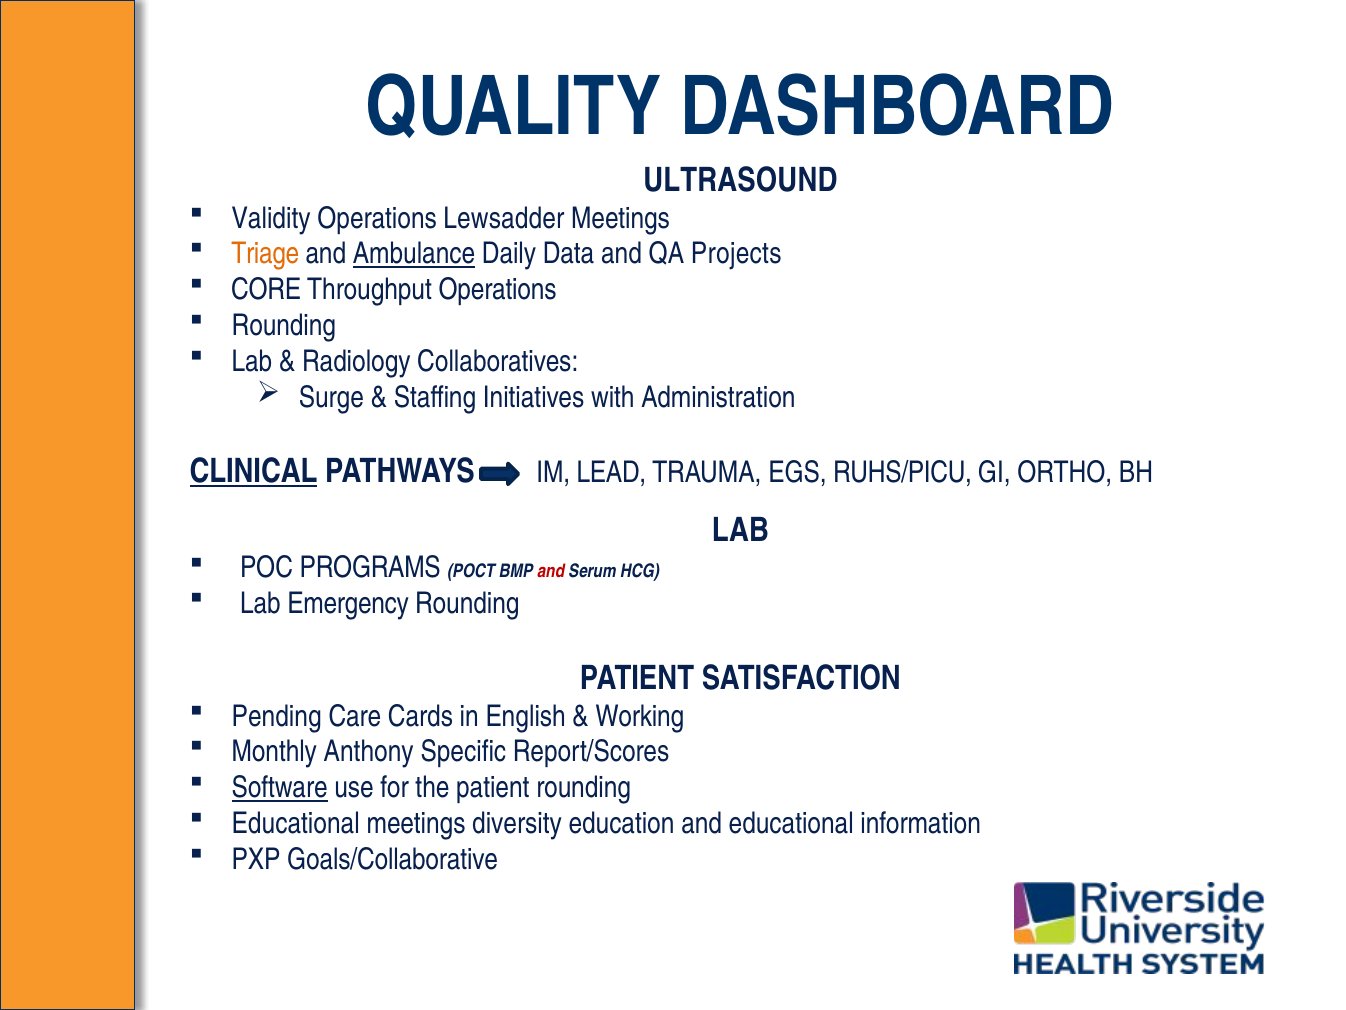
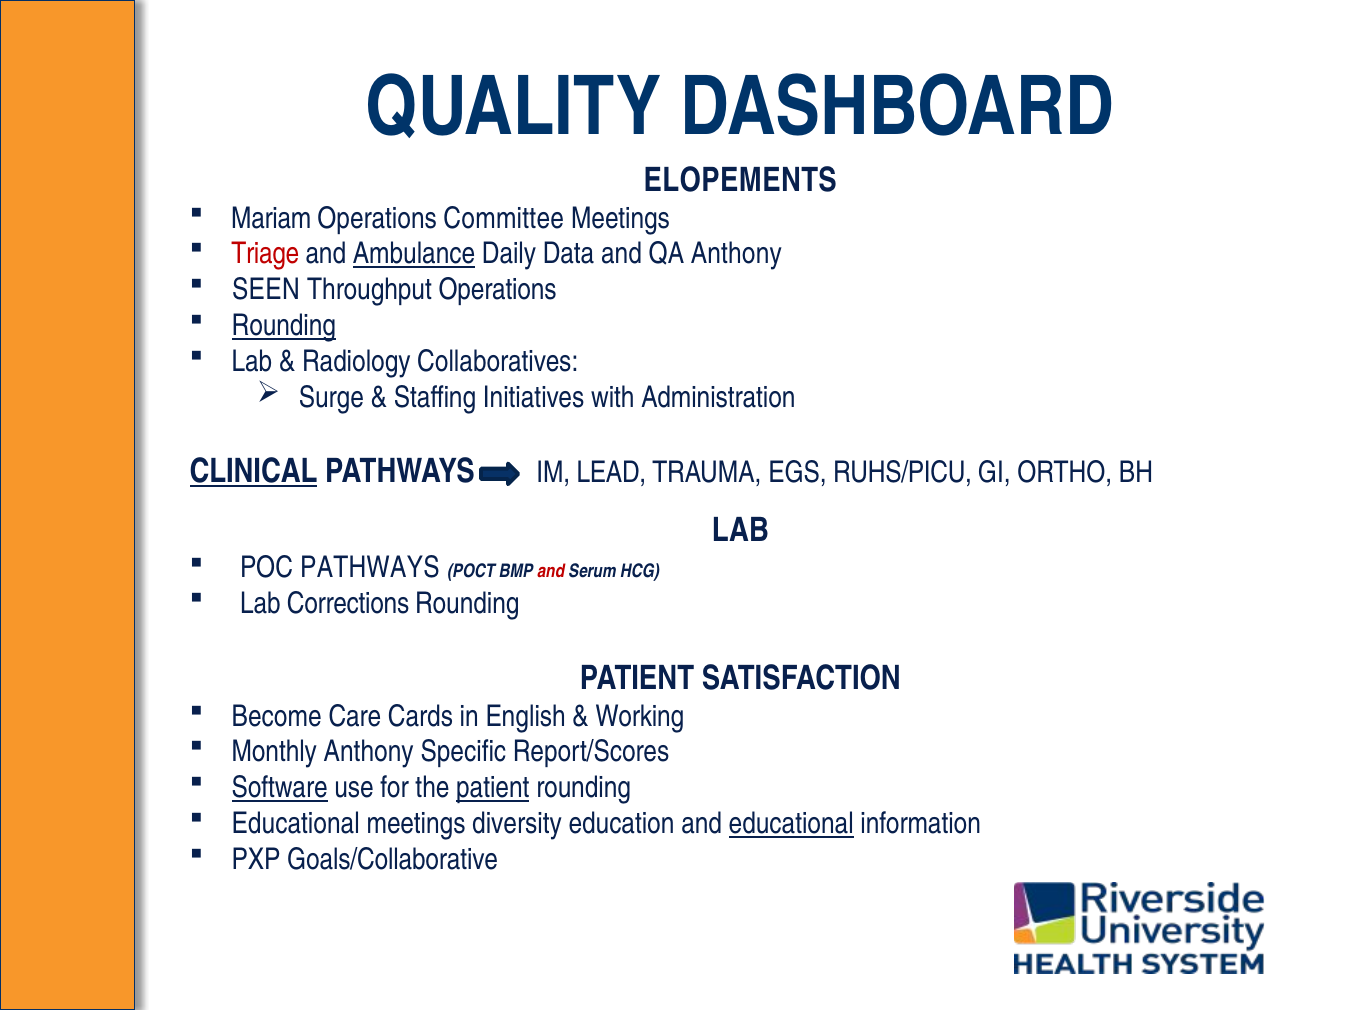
ULTRASOUND: ULTRASOUND -> ELOPEMENTS (740, 180)
Validity: Validity -> Mariam (271, 218)
Lewsadder: Lewsadder -> Committee (504, 218)
Triage colour: orange -> red (265, 254)
QA Projects: Projects -> Anthony (736, 254)
CORE: CORE -> SEEN (266, 290)
Rounding underline: none -> present (284, 326)
POC PROGRAMS: PROGRAMS -> PATHWAYS (370, 568)
Emergency: Emergency -> Corrections (348, 604)
Pending: Pending -> Become (277, 716)
patient underline: none -> present (493, 788)
educational underline: none -> present (791, 823)
